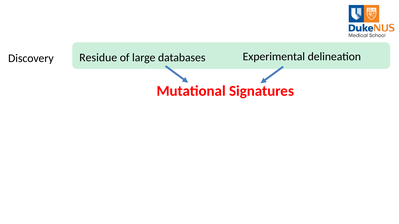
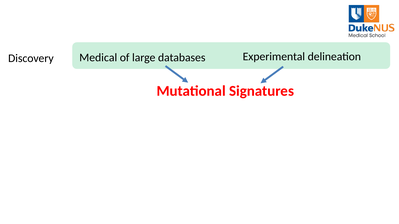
Residue: Residue -> Medical (98, 58)
